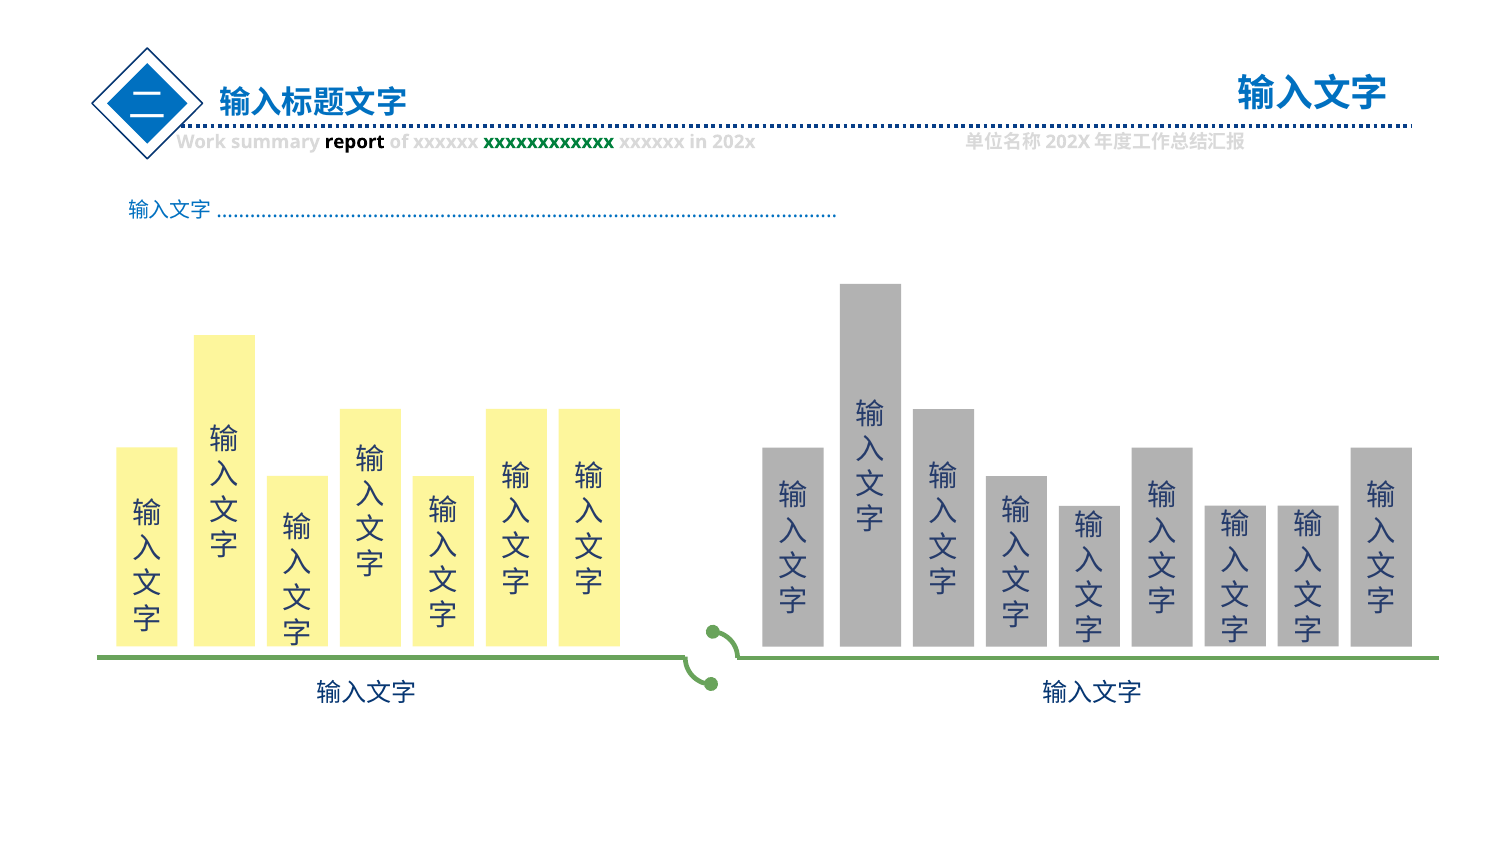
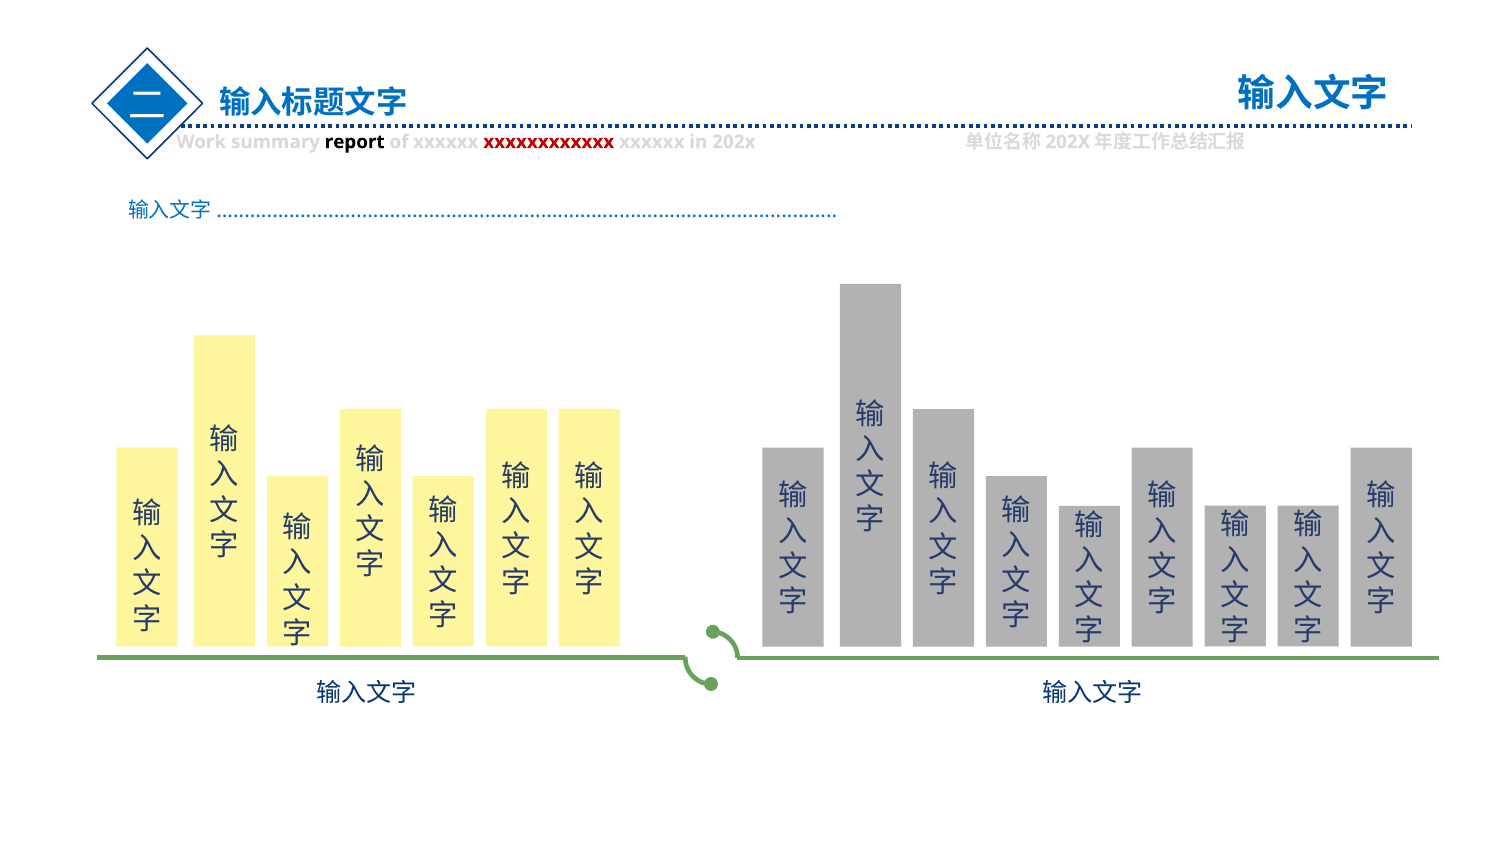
xxxxxxxxxxxx colour: green -> red (549, 142)
